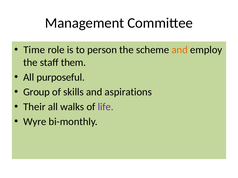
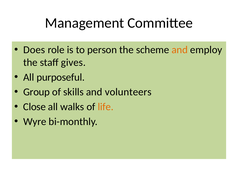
Time: Time -> Does (34, 50)
them: them -> gives (73, 63)
aspirations: aspirations -> volunteers (128, 92)
Their: Their -> Close (34, 107)
life colour: purple -> orange (106, 107)
